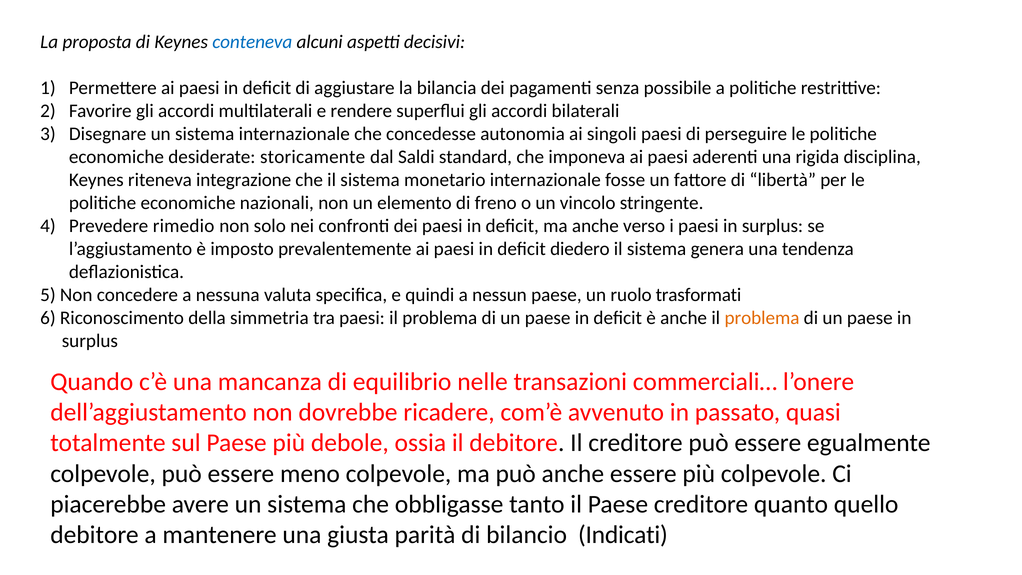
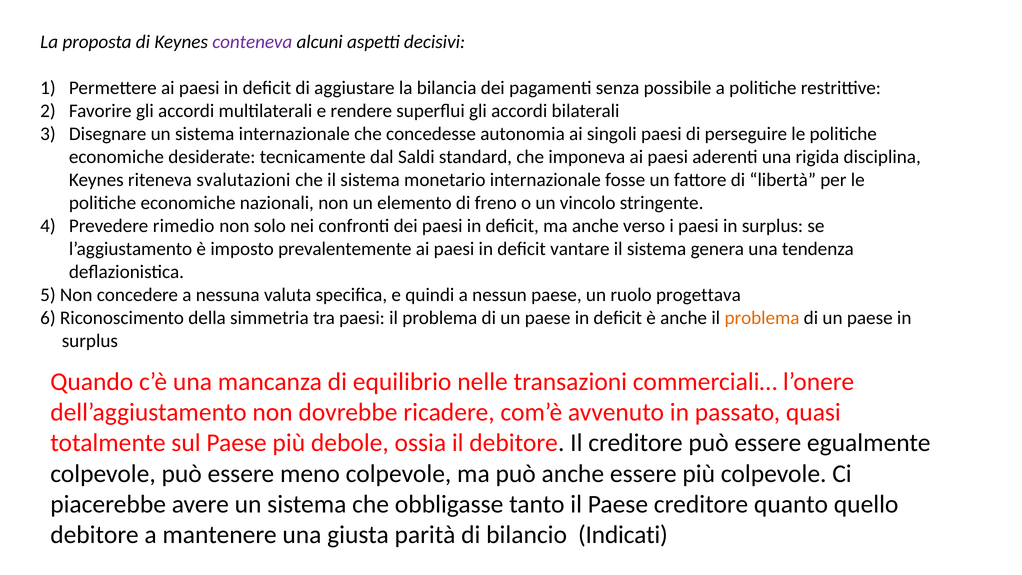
conteneva colour: blue -> purple (252, 42)
storicamente: storicamente -> tecnicamente (313, 157)
integrazione: integrazione -> svalutazioni (243, 180)
diedero: diedero -> vantare (580, 249)
trasformati: trasformati -> progettava (698, 295)
